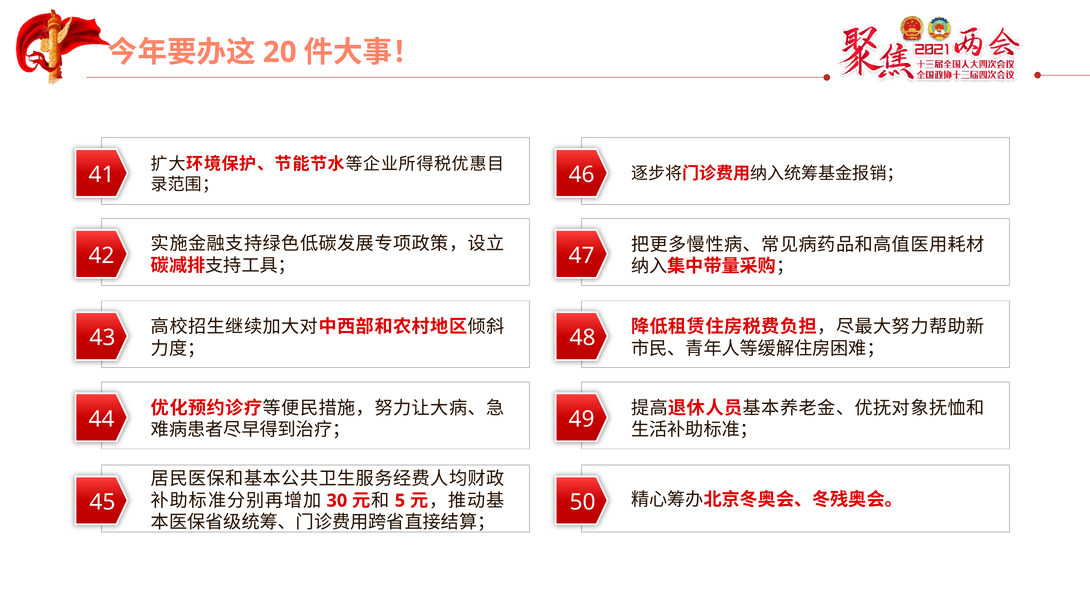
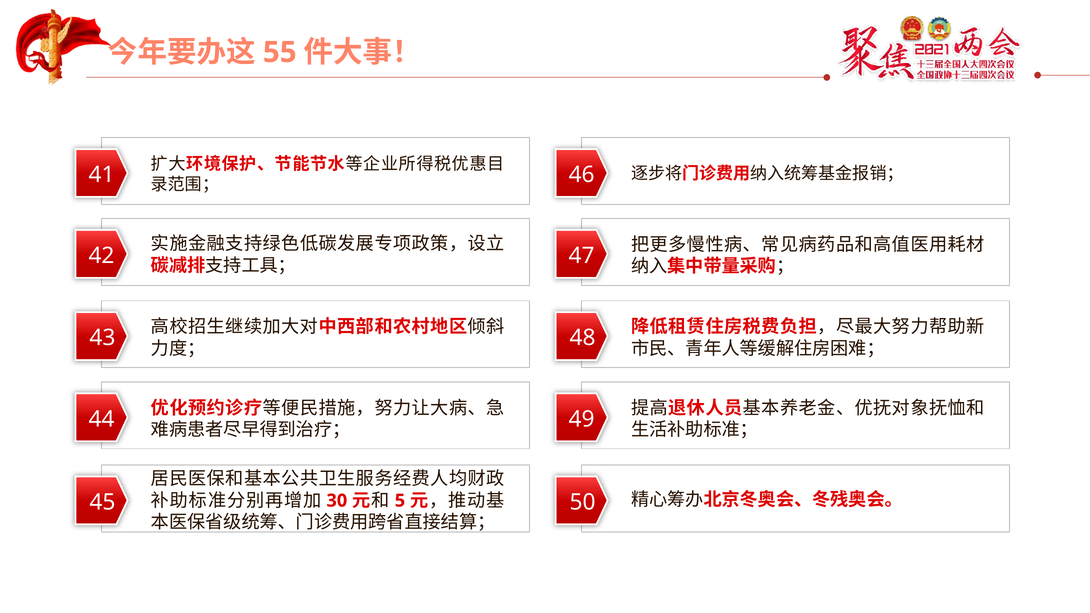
20: 20 -> 55 (280, 52)
